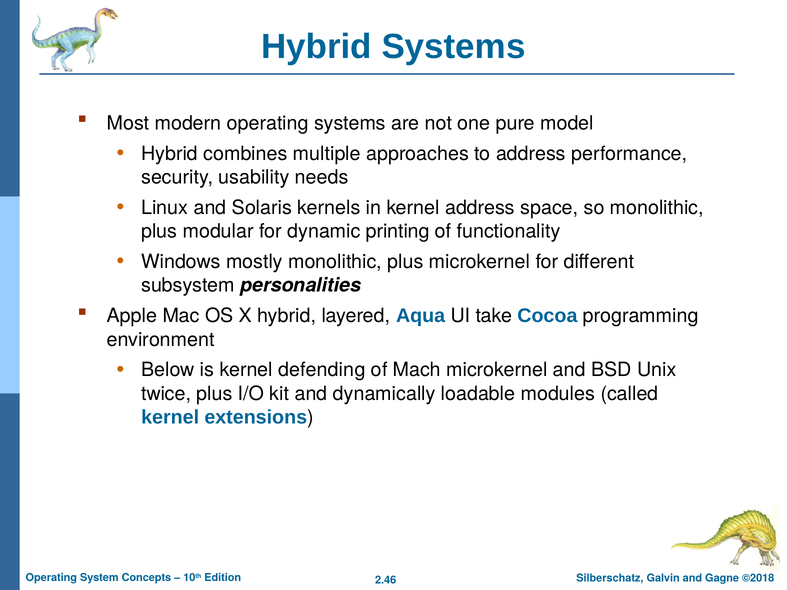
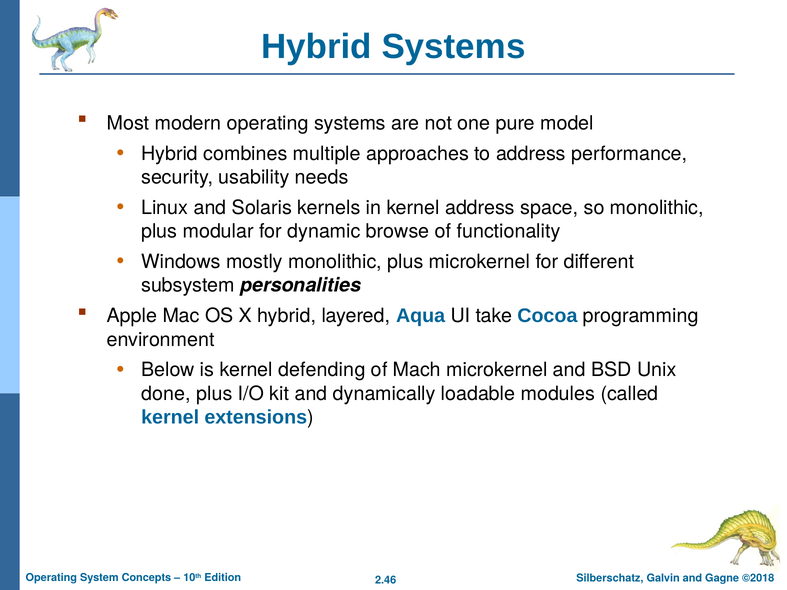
printing: printing -> browse (398, 231)
twice: twice -> done (166, 394)
